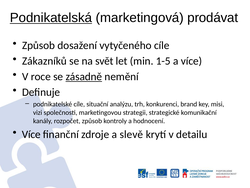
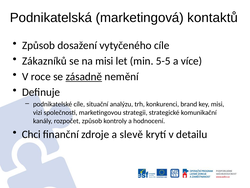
Podnikatelská underline: present -> none (51, 18)
prodávat: prodávat -> kontaktů (213, 18)
na svět: svět -> misi (104, 61)
1-5: 1-5 -> 5-5 (163, 61)
Více: Více -> Chci (31, 134)
